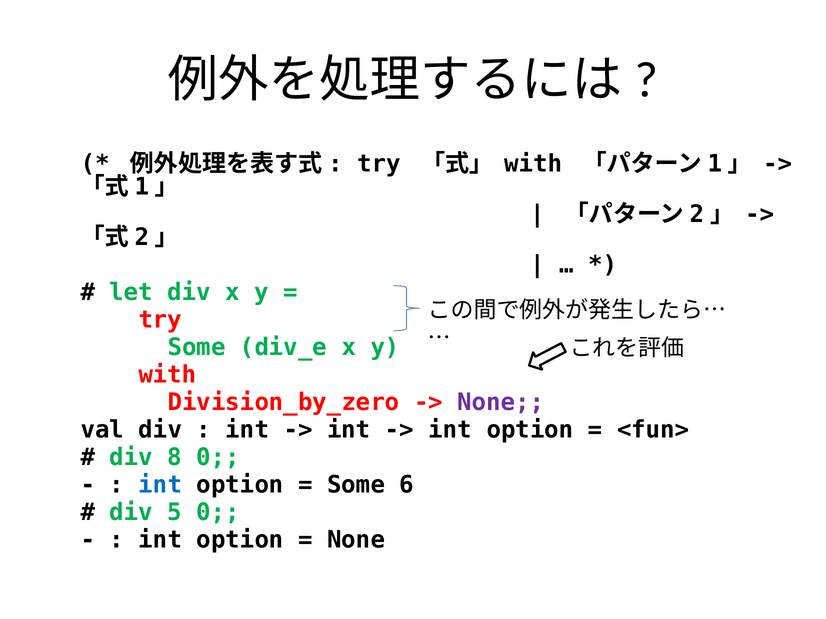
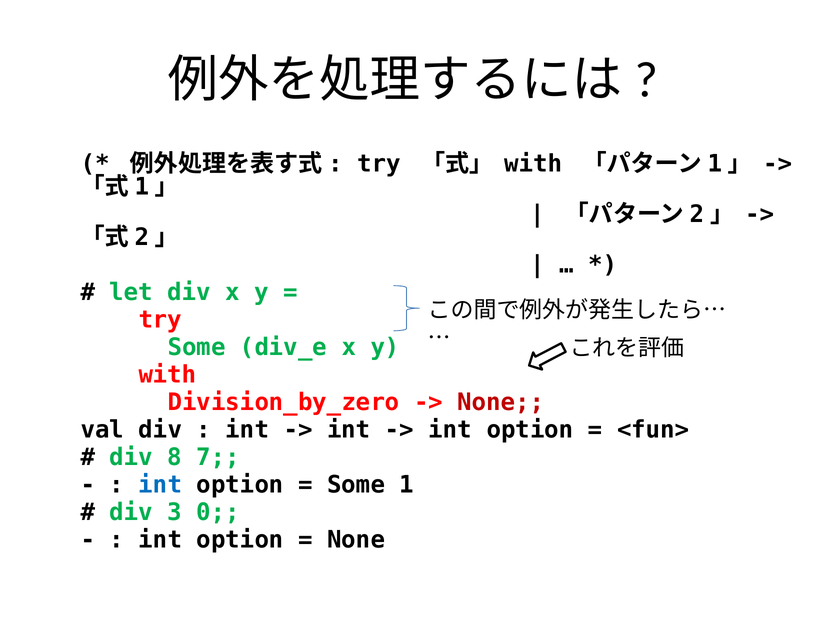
None colour: purple -> red (501, 403)
8 0: 0 -> 7 (218, 458)
6: 6 -> 1 (407, 485)
5: 5 -> 3 (175, 513)
